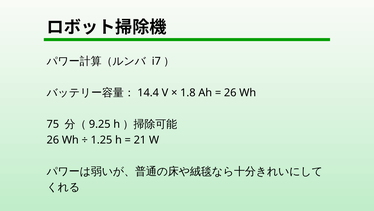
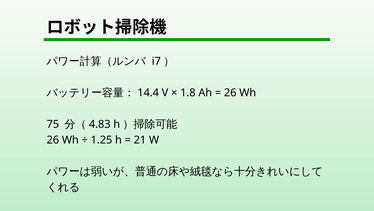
9.25: 9.25 -> 4.83 (100, 124)
